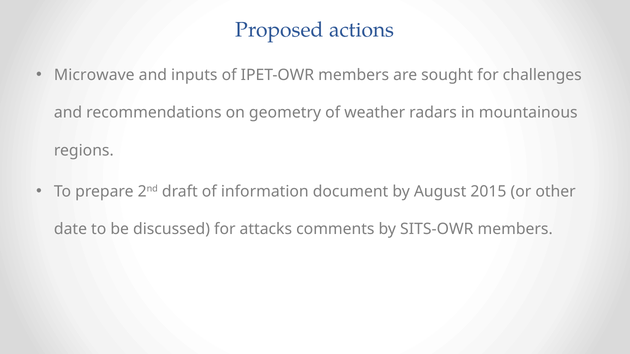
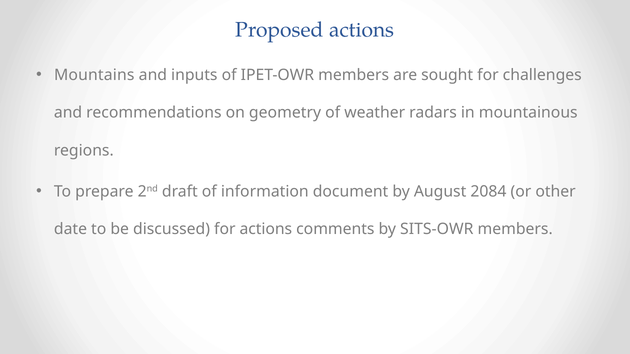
Microwave: Microwave -> Mountains (94, 75)
2015: 2015 -> 2084 (488, 192)
for attacks: attacks -> actions (266, 229)
